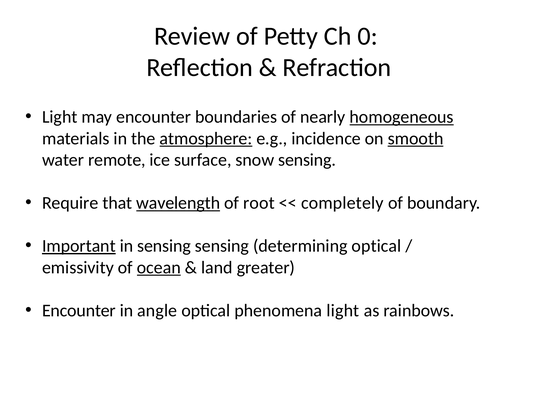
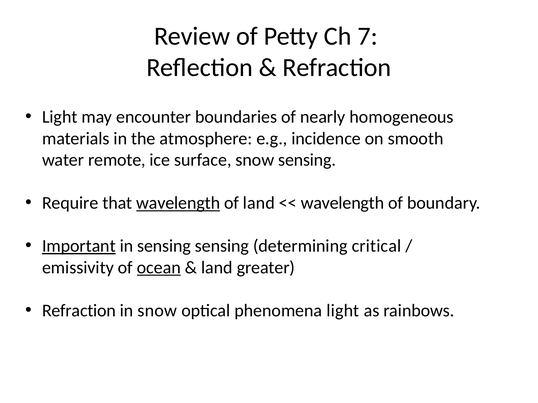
0: 0 -> 7 (368, 36)
homogeneous underline: present -> none (402, 117)
atmosphere underline: present -> none (206, 139)
smooth underline: present -> none (416, 139)
of root: root -> land (259, 203)
completely: completely -> wavelength (343, 203)
determining optical: optical -> critical (376, 246)
Encounter: Encounter -> Refraction (79, 311)
in angle: angle -> snow (157, 311)
